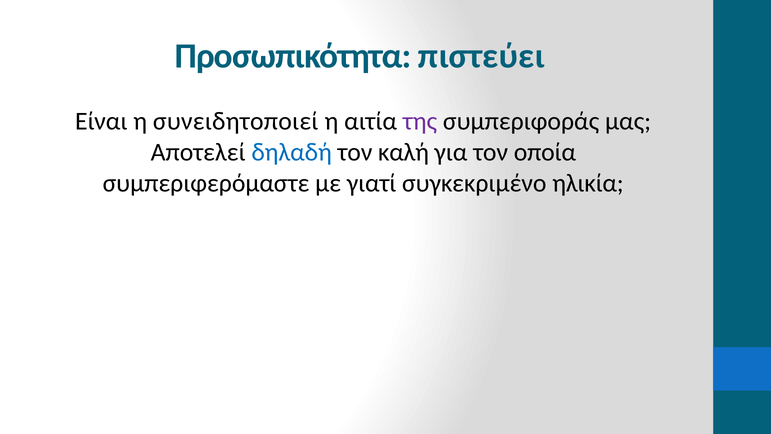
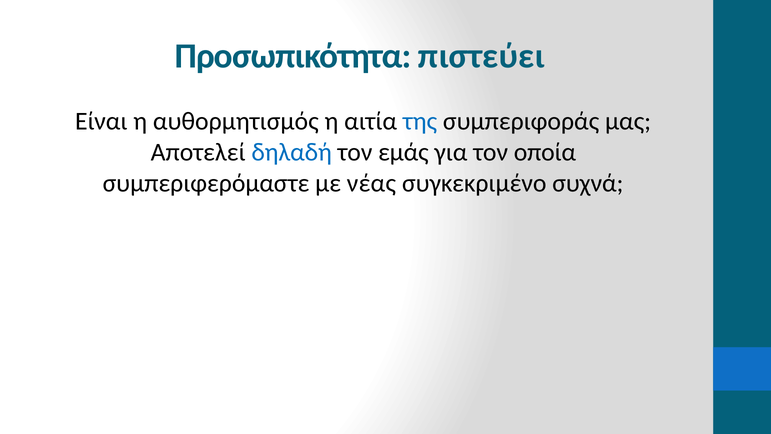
συνειδητοποιεί: συνειδητοποιεί -> αυθορμητισμός (236, 121)
της colour: purple -> blue (420, 121)
καλή: καλή -> εμάς (403, 152)
γιατί: γιατί -> νέας (371, 183)
ηλικία: ηλικία -> συχνά (588, 183)
